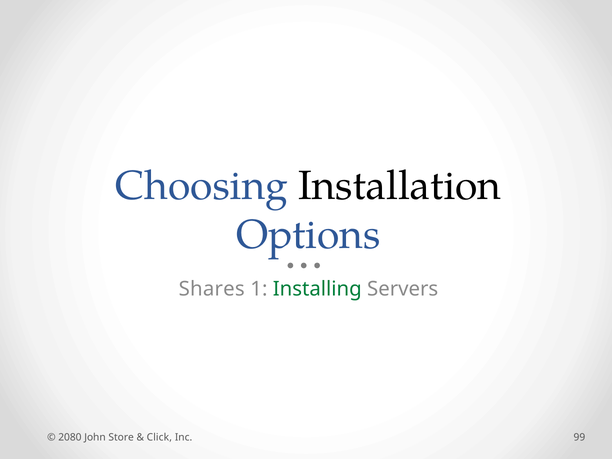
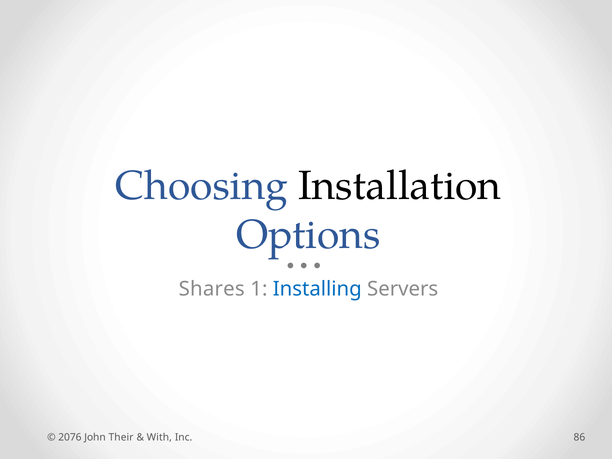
Installing colour: green -> blue (317, 289)
2080: 2080 -> 2076 (70, 438)
Store: Store -> Their (121, 438)
Click: Click -> With (159, 438)
99: 99 -> 86 (579, 438)
